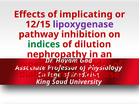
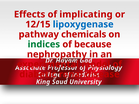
lipoxygenase colour: purple -> blue (83, 24)
inhibition: inhibition -> chemicals (84, 34)
dilution: dilution -> because (93, 44)
